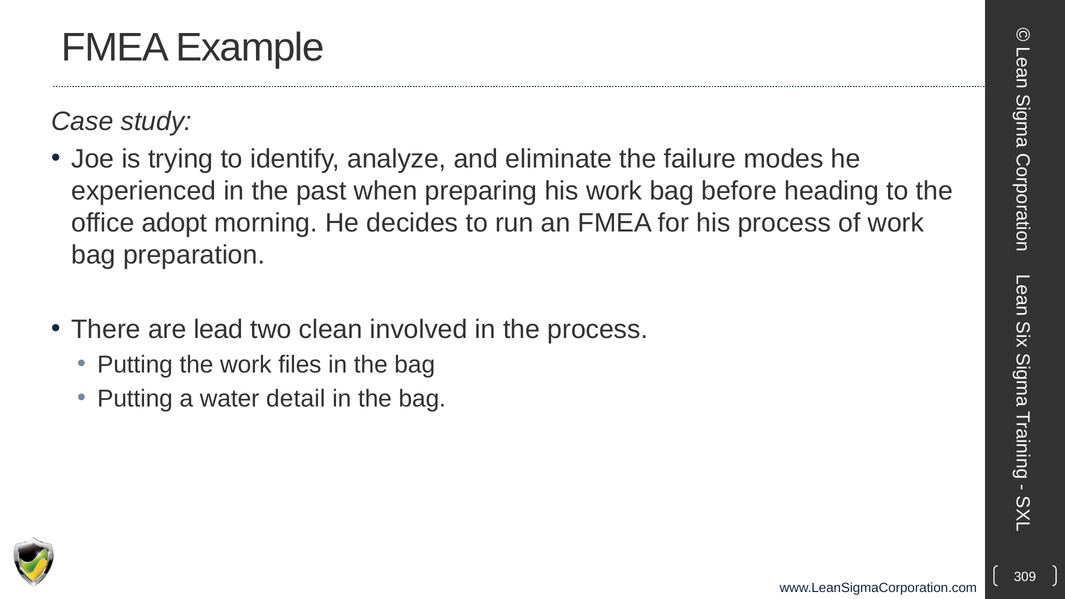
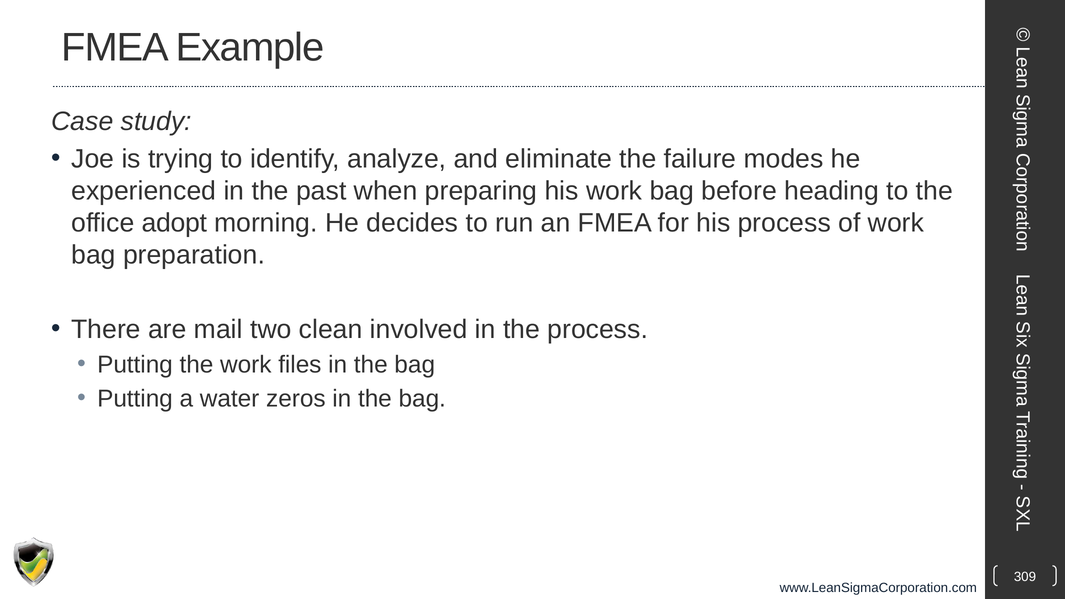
lead: lead -> mail (218, 329)
detail: detail -> zeros (296, 399)
